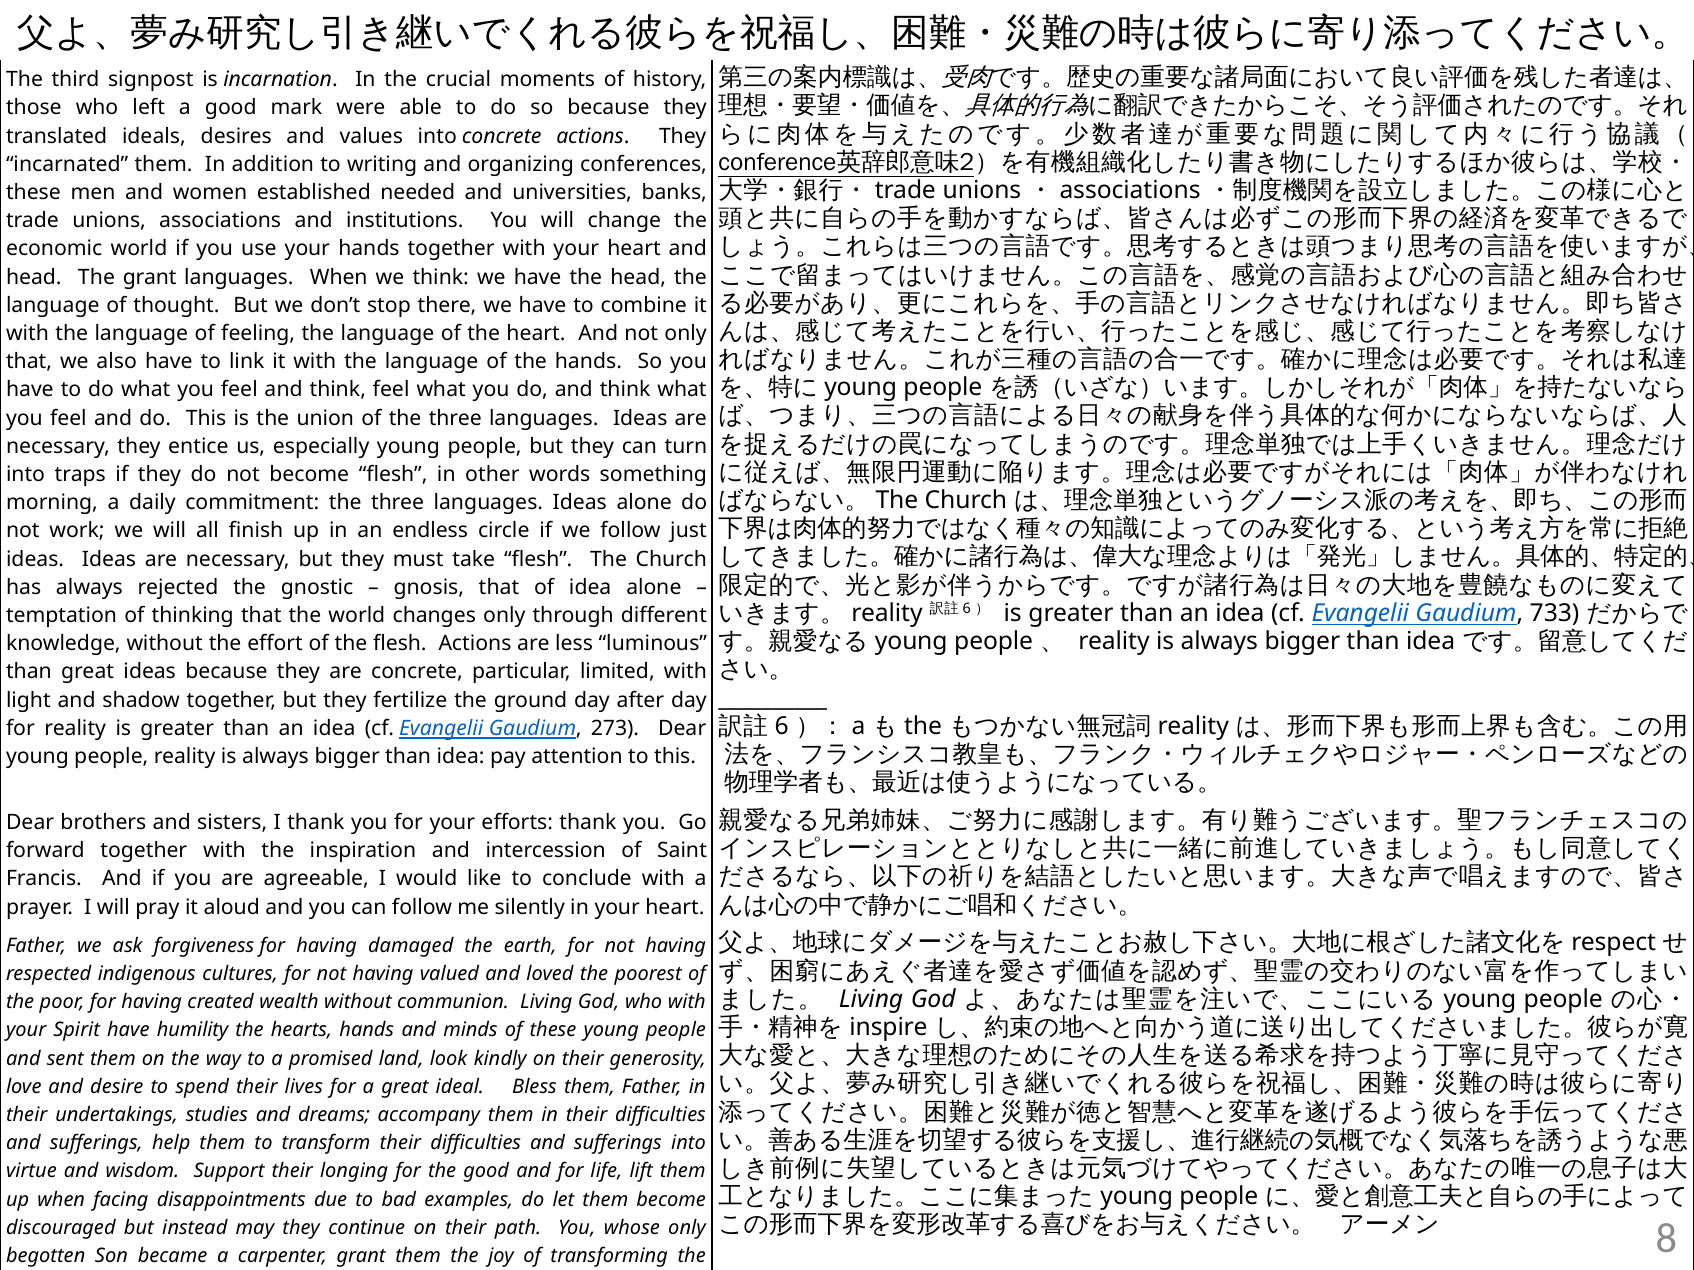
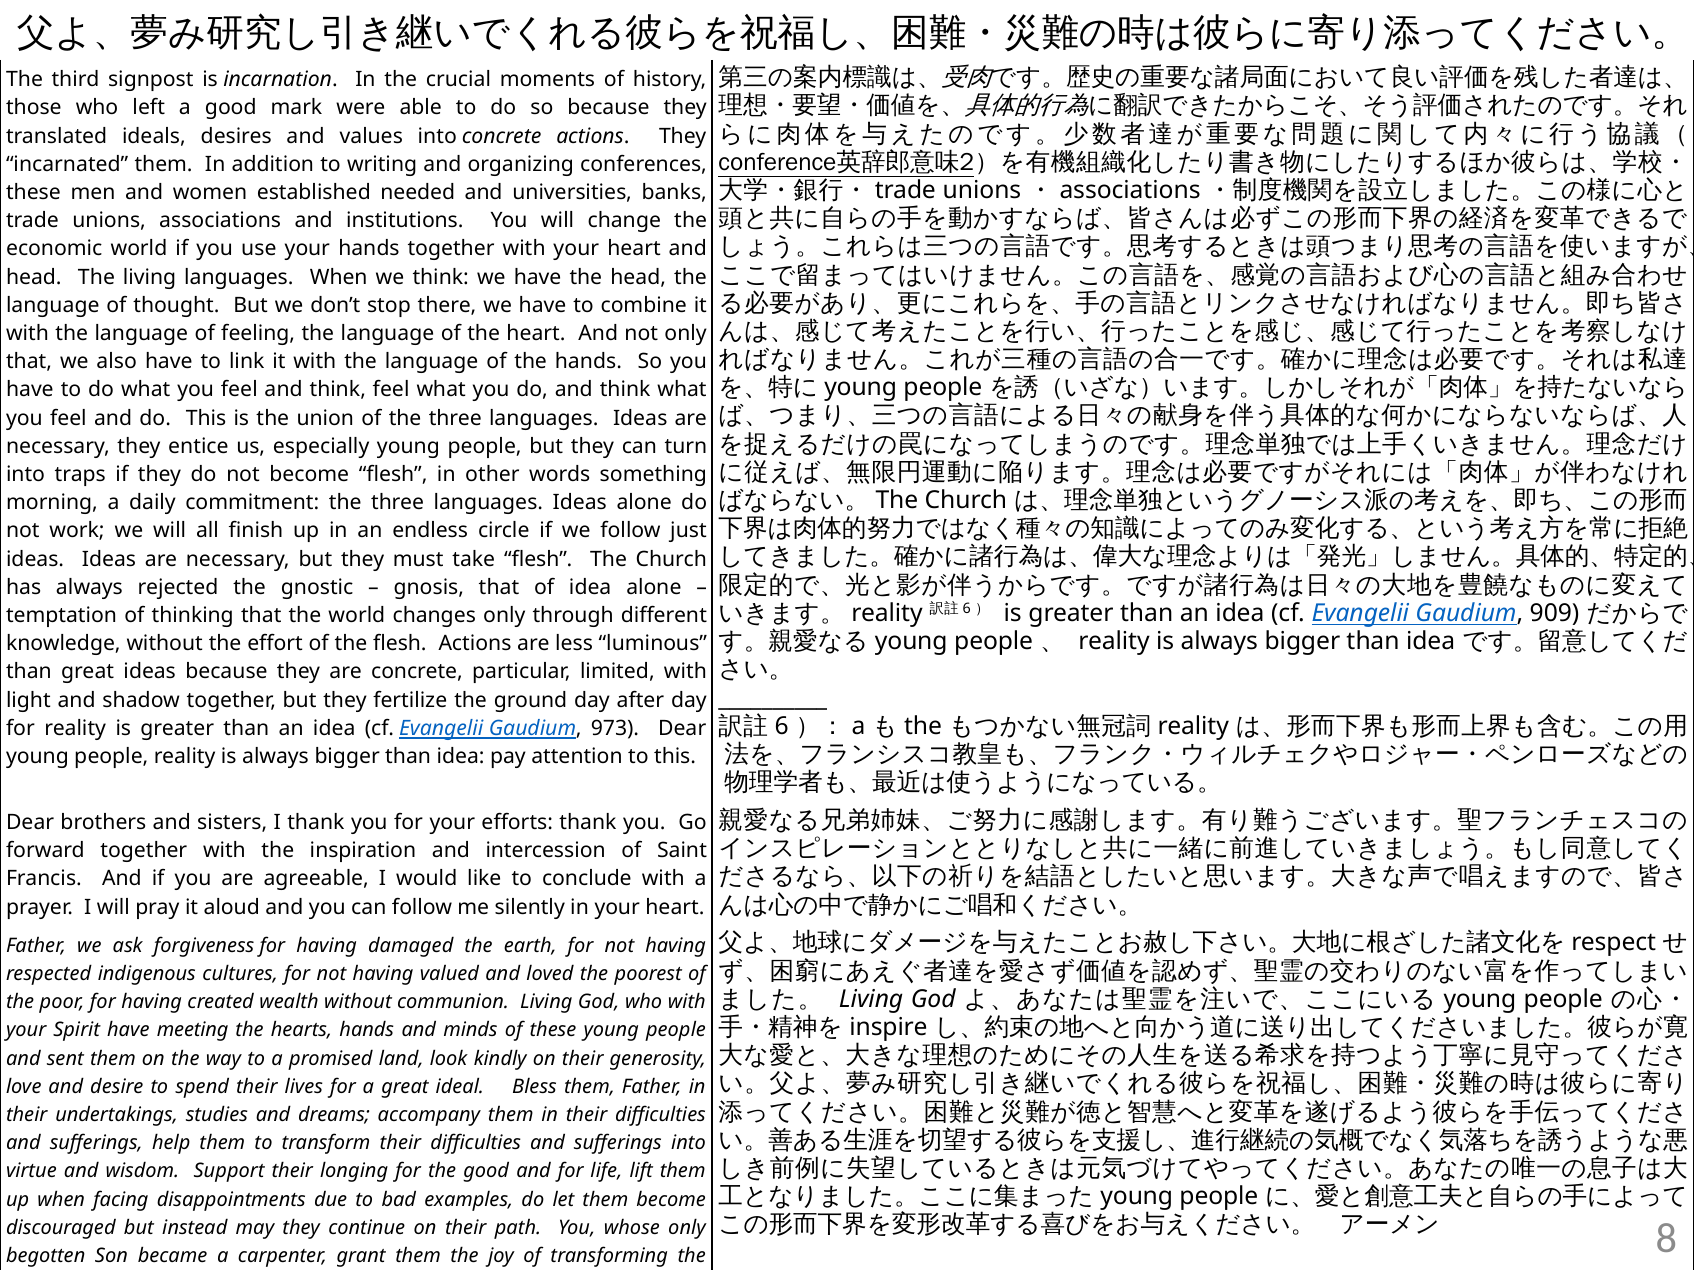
The grant: grant -> living (150, 277)
733: 733 -> 909 (1555, 614)
273: 273 -> 973 (615, 729)
humility: humility -> meeting (193, 1031)
